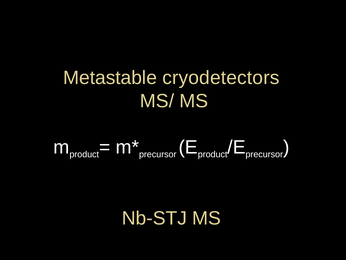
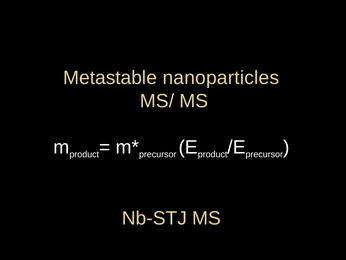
cryodetectors: cryodetectors -> nanoparticles (221, 78)
